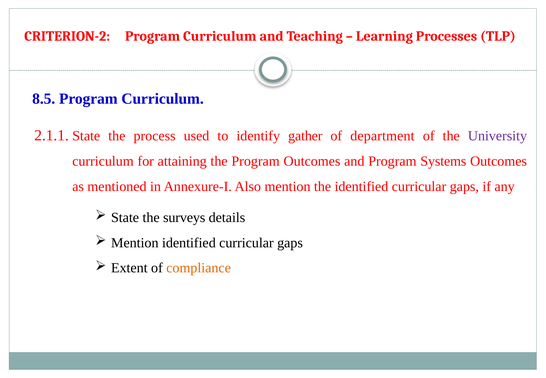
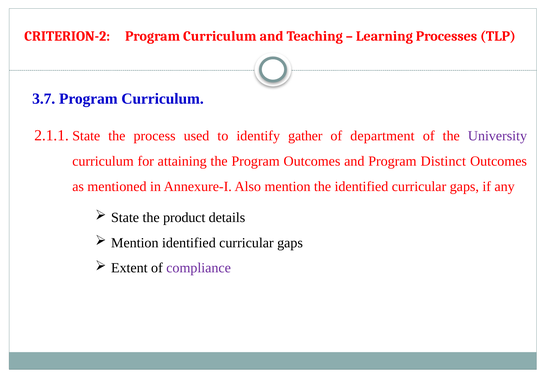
8.5: 8.5 -> 3.7 (44, 99)
Systems: Systems -> Distinct (443, 161)
surveys: surveys -> product (184, 218)
compliance colour: orange -> purple (199, 268)
